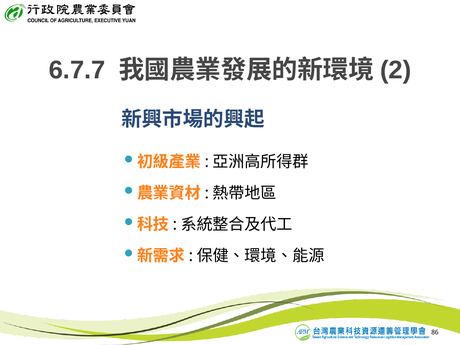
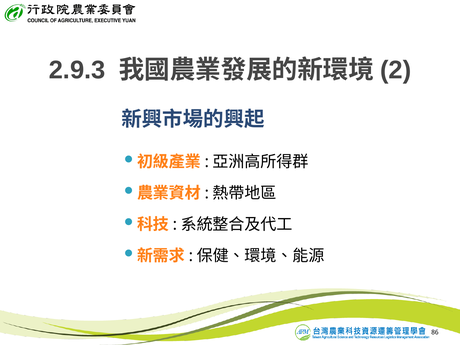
6.7.7: 6.7.7 -> 2.9.3 (77, 70)
